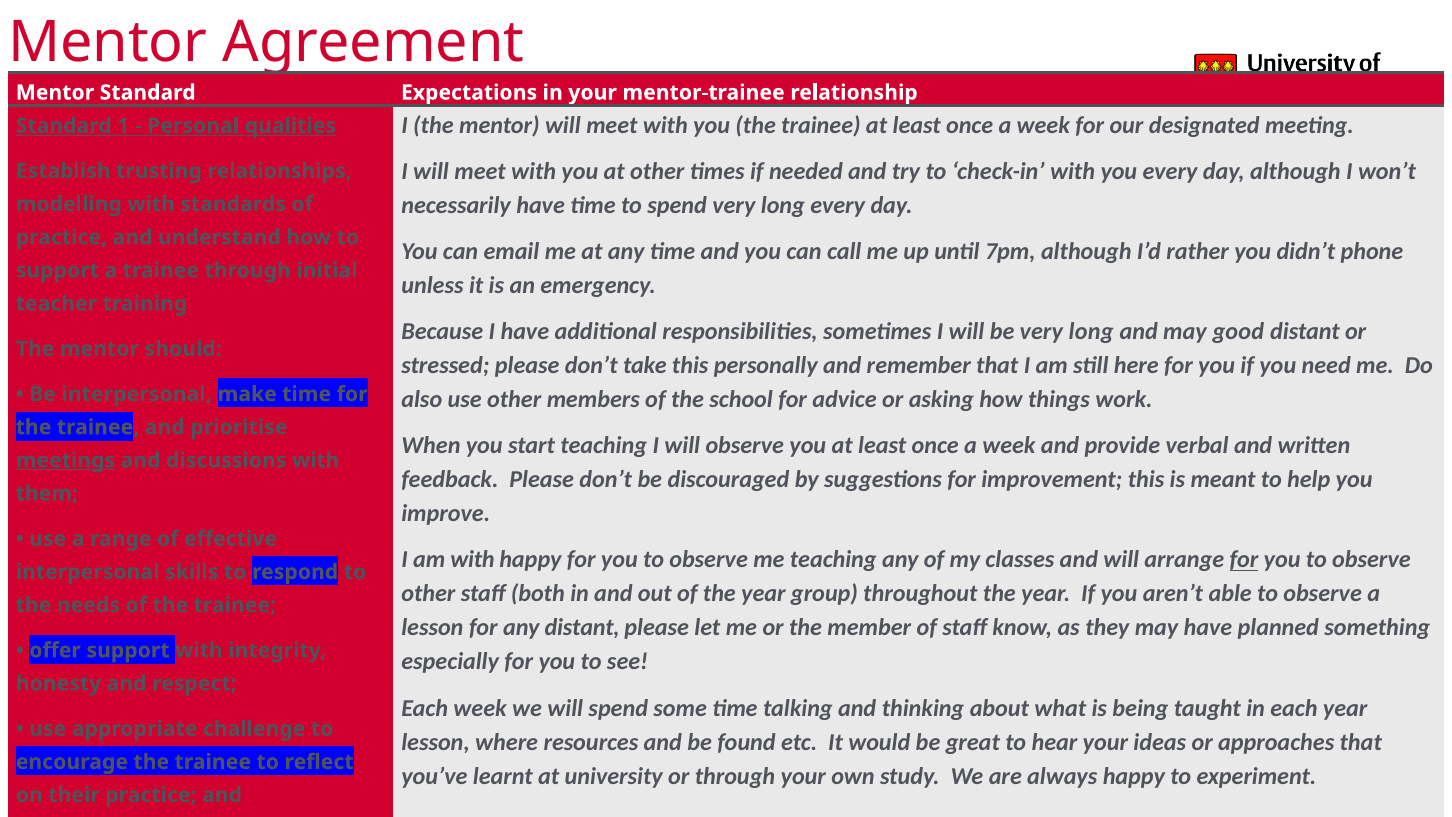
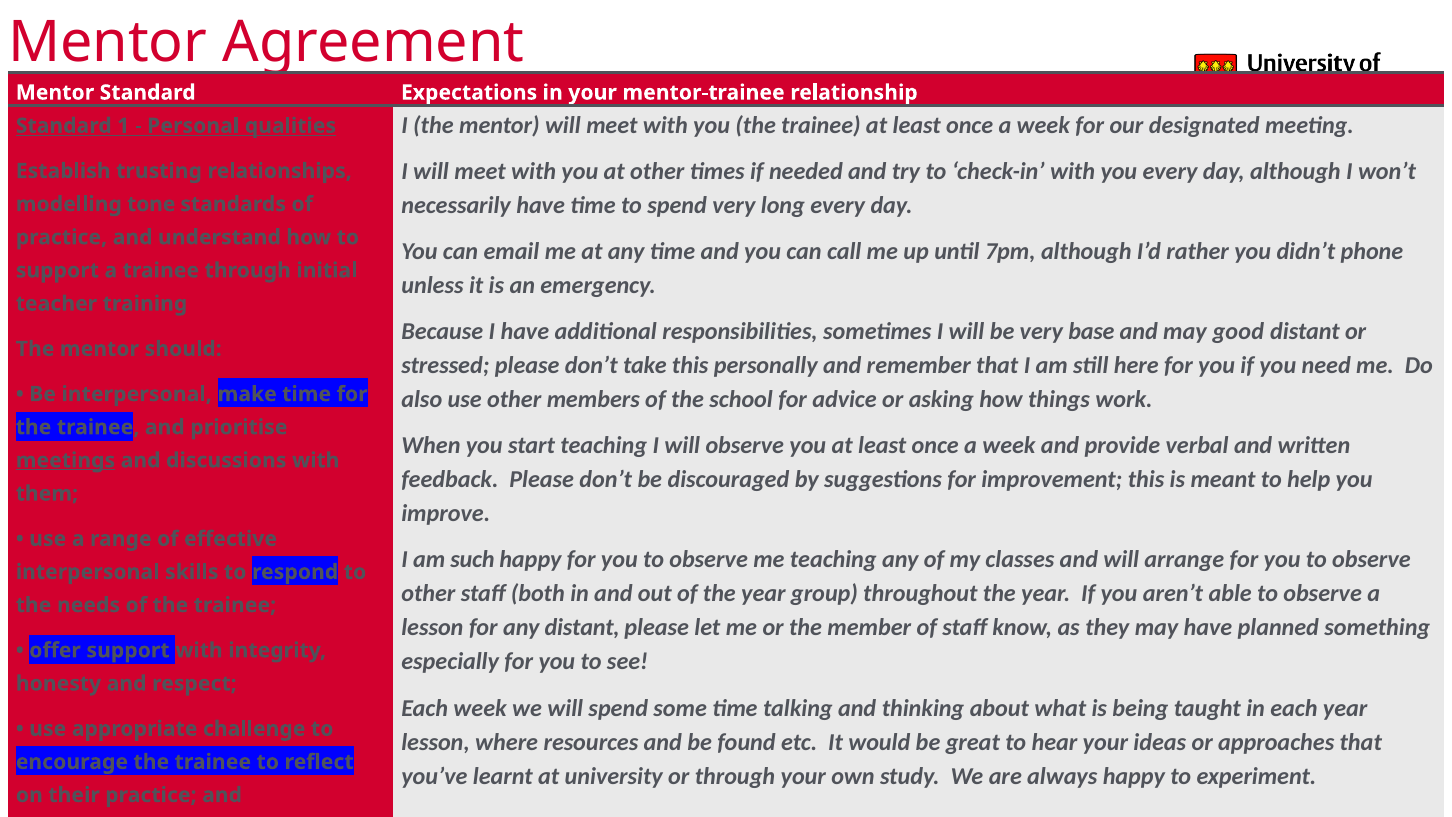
modelling with: with -> tone (151, 204)
be very long: long -> base (1091, 332)
am with: with -> such (473, 560)
for underline: present -> none (1244, 560)
